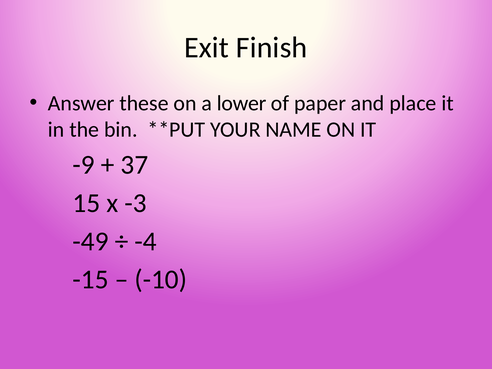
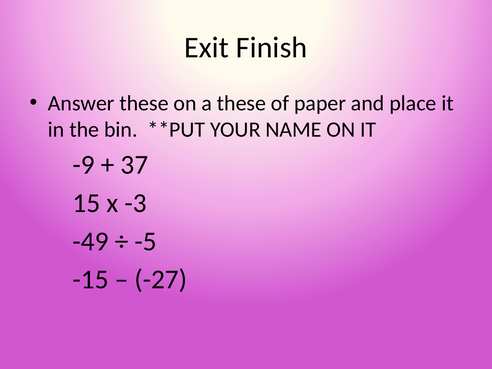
a lower: lower -> these (241, 103)
-4: -4 -> -5 (146, 241)
-10: -10 -> -27 (161, 280)
